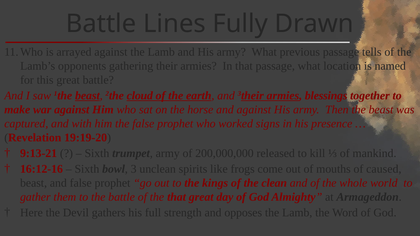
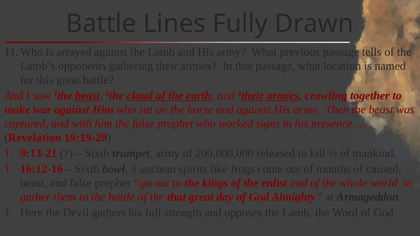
blessings: blessings -> crawling (326, 96)
clean: clean -> enlist (274, 183)
